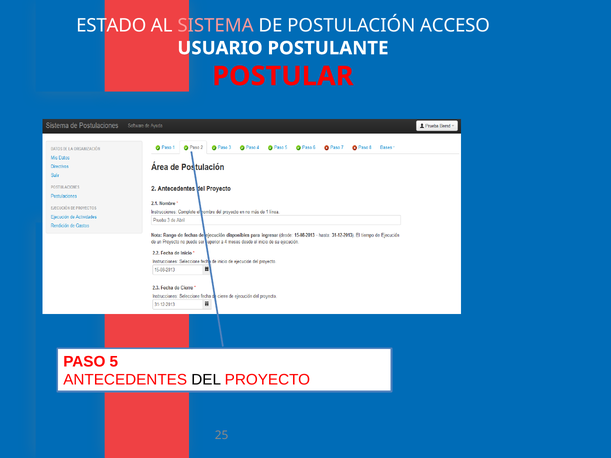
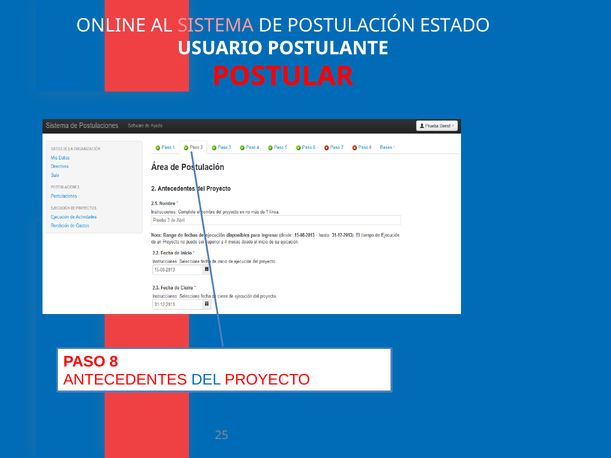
ESTADO: ESTADO -> ONLINE (111, 26)
ACCESO: ACCESO -> ESTADO (455, 26)
5: 5 -> 8 (114, 362)
DEL colour: black -> blue (206, 380)
